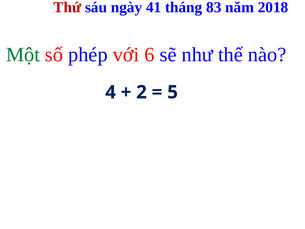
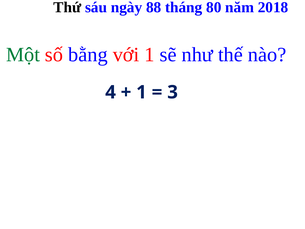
Thứ colour: red -> black (67, 7)
41: 41 -> 88 (154, 7)
83: 83 -> 80 (214, 7)
phép: phép -> bằng (88, 54)
với 6: 6 -> 1 (149, 54)
2: 2 -> 1 (141, 92)
5: 5 -> 3 (173, 92)
